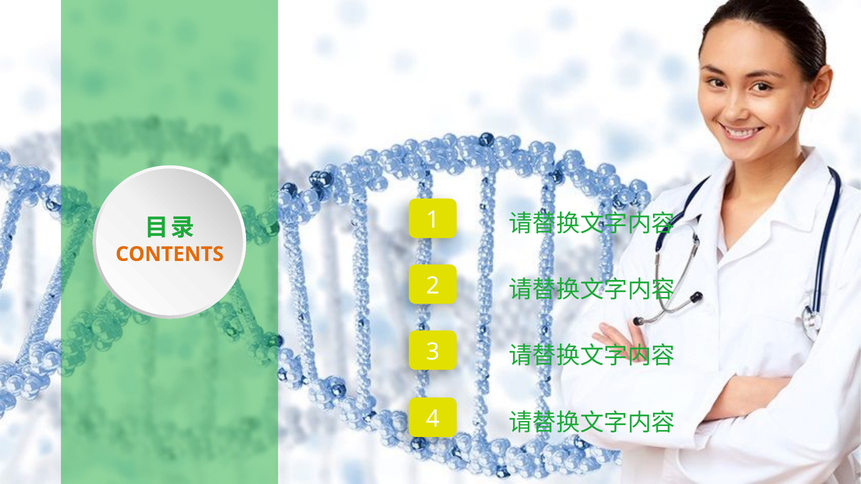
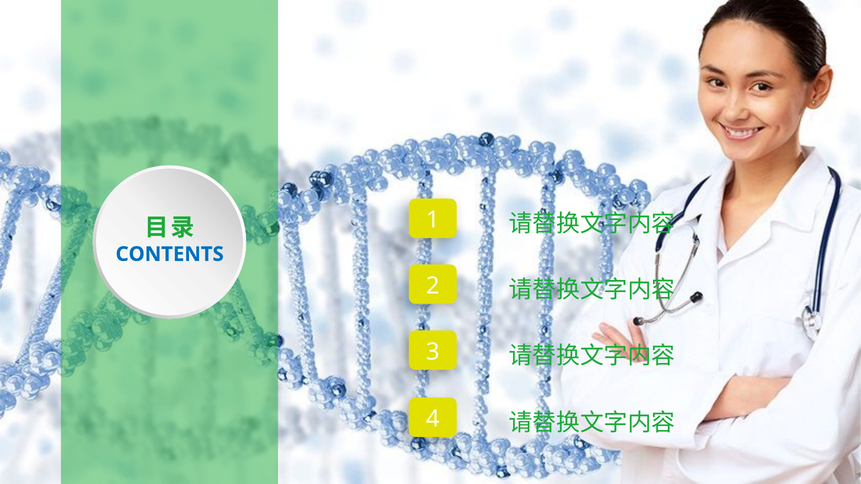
CONTENTS colour: orange -> blue (170, 254)
